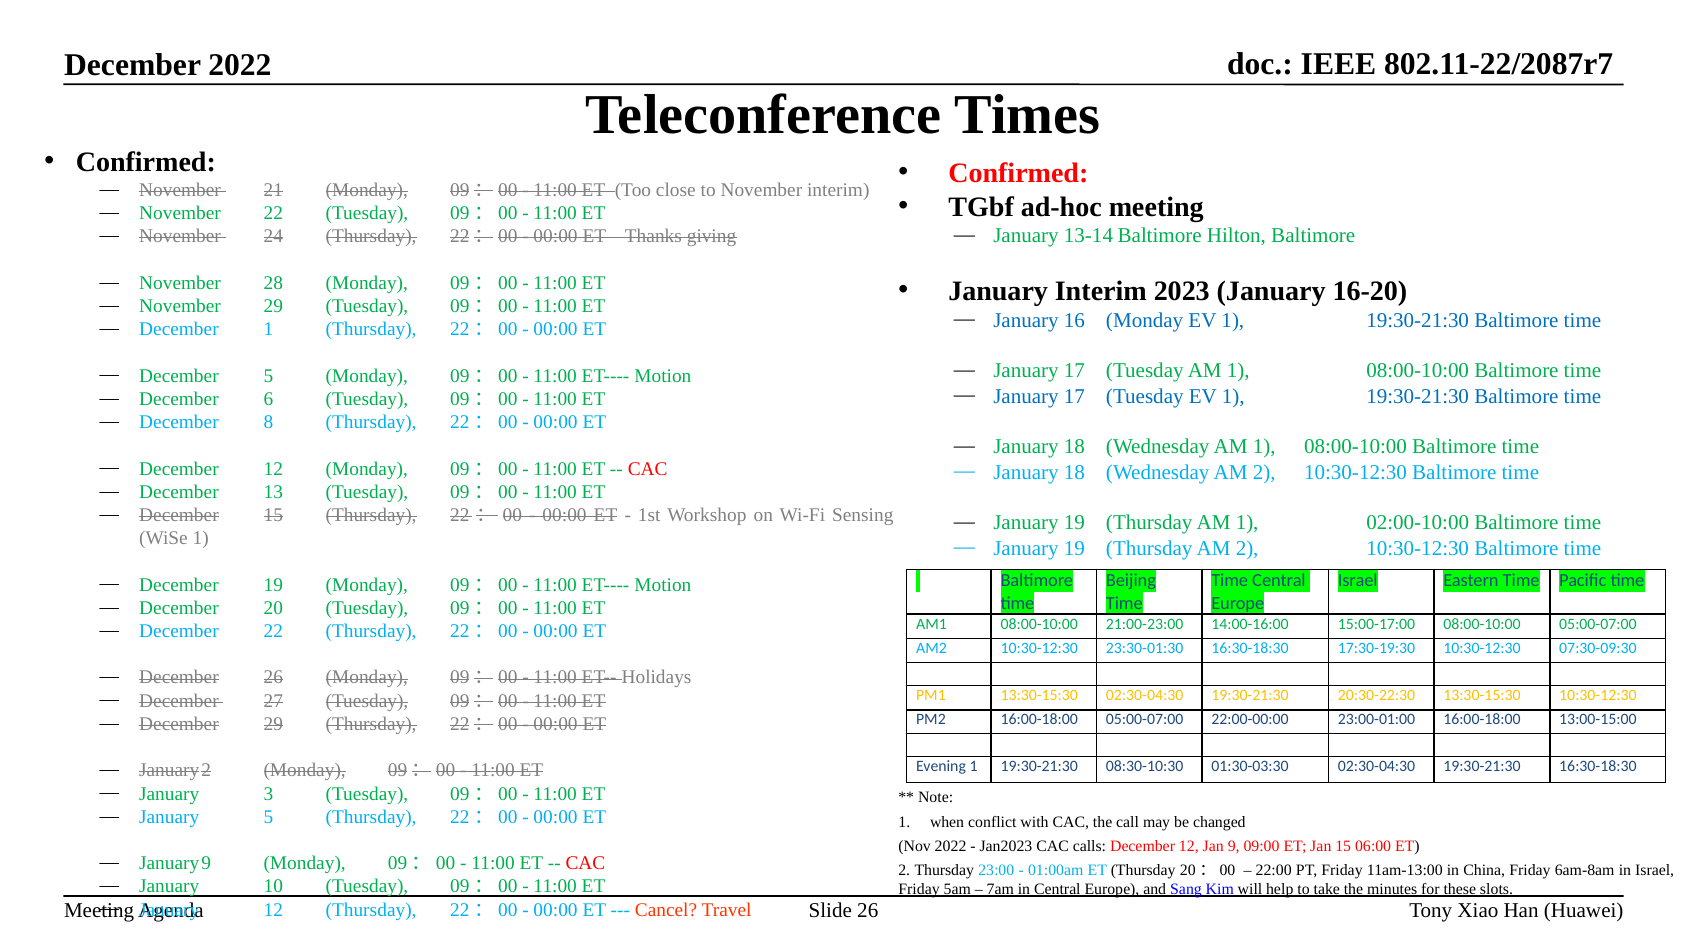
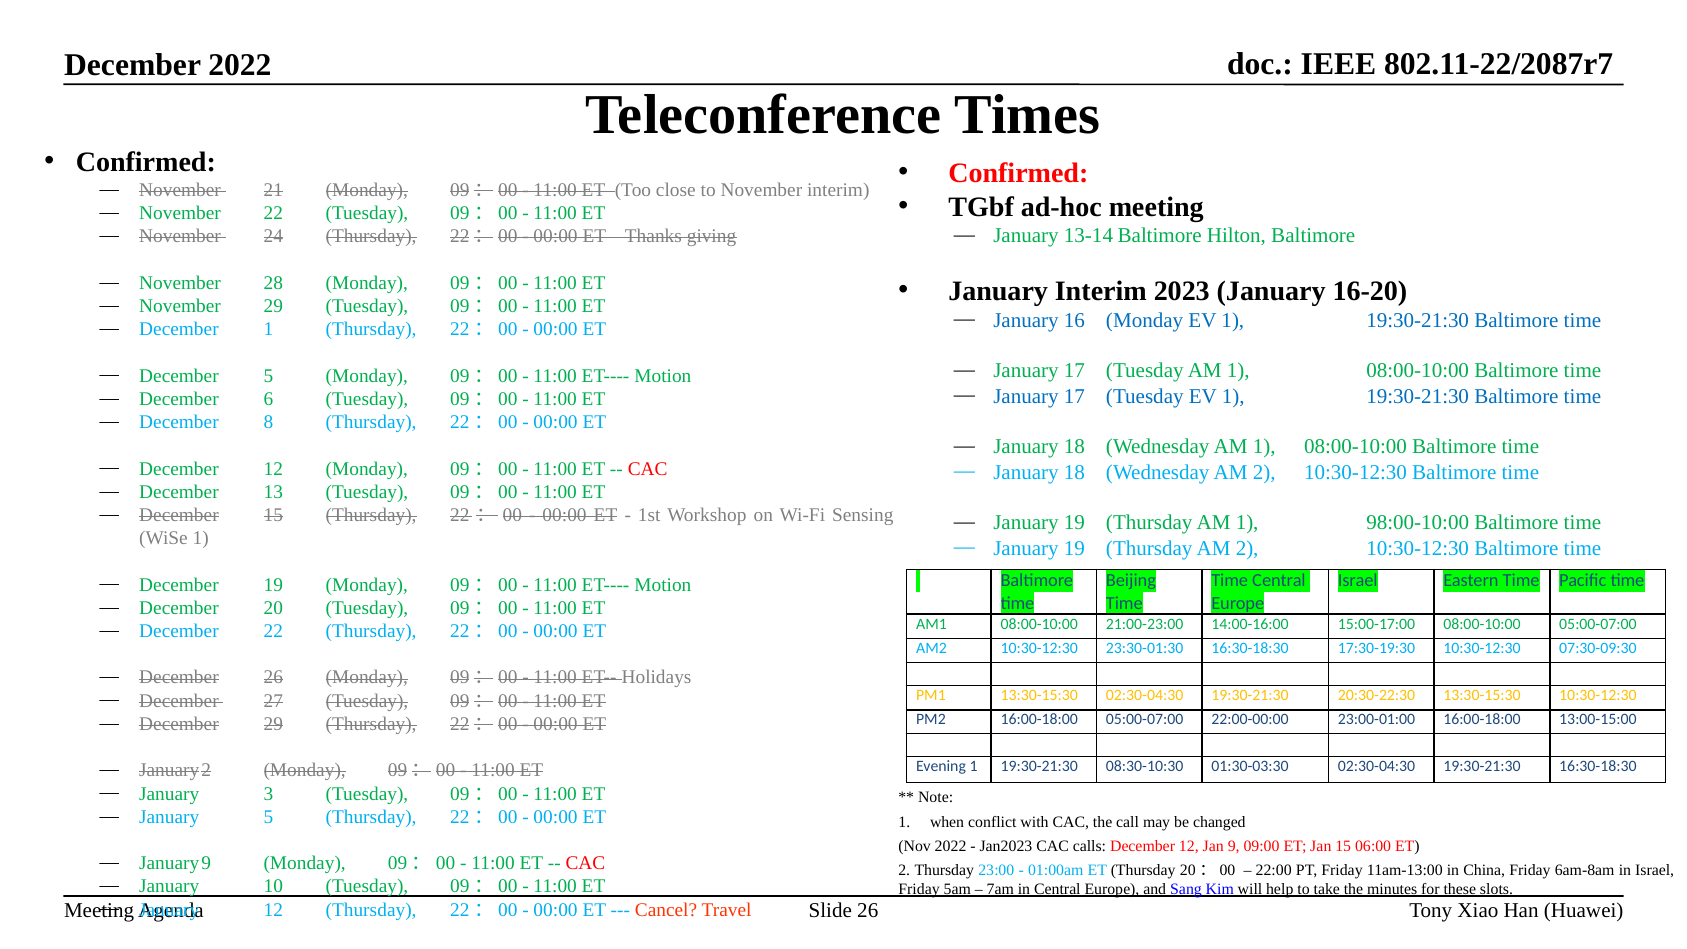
02:00-10:00: 02:00-10:00 -> 98:00-10:00 (1418, 523)
